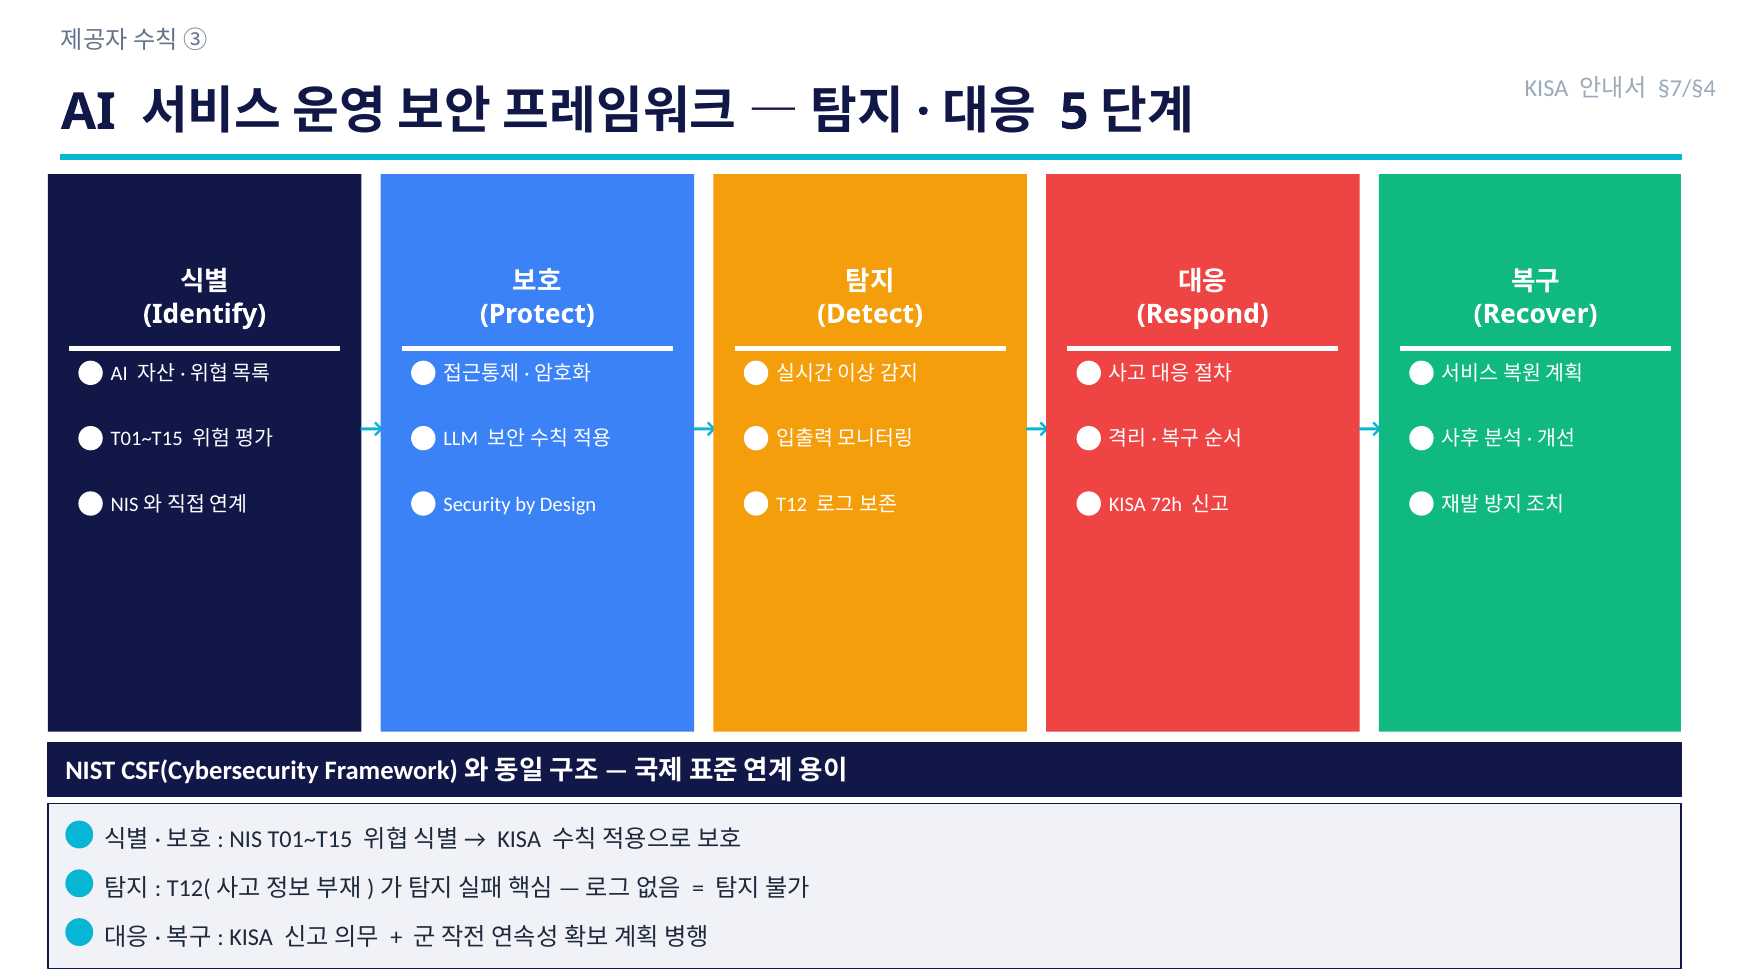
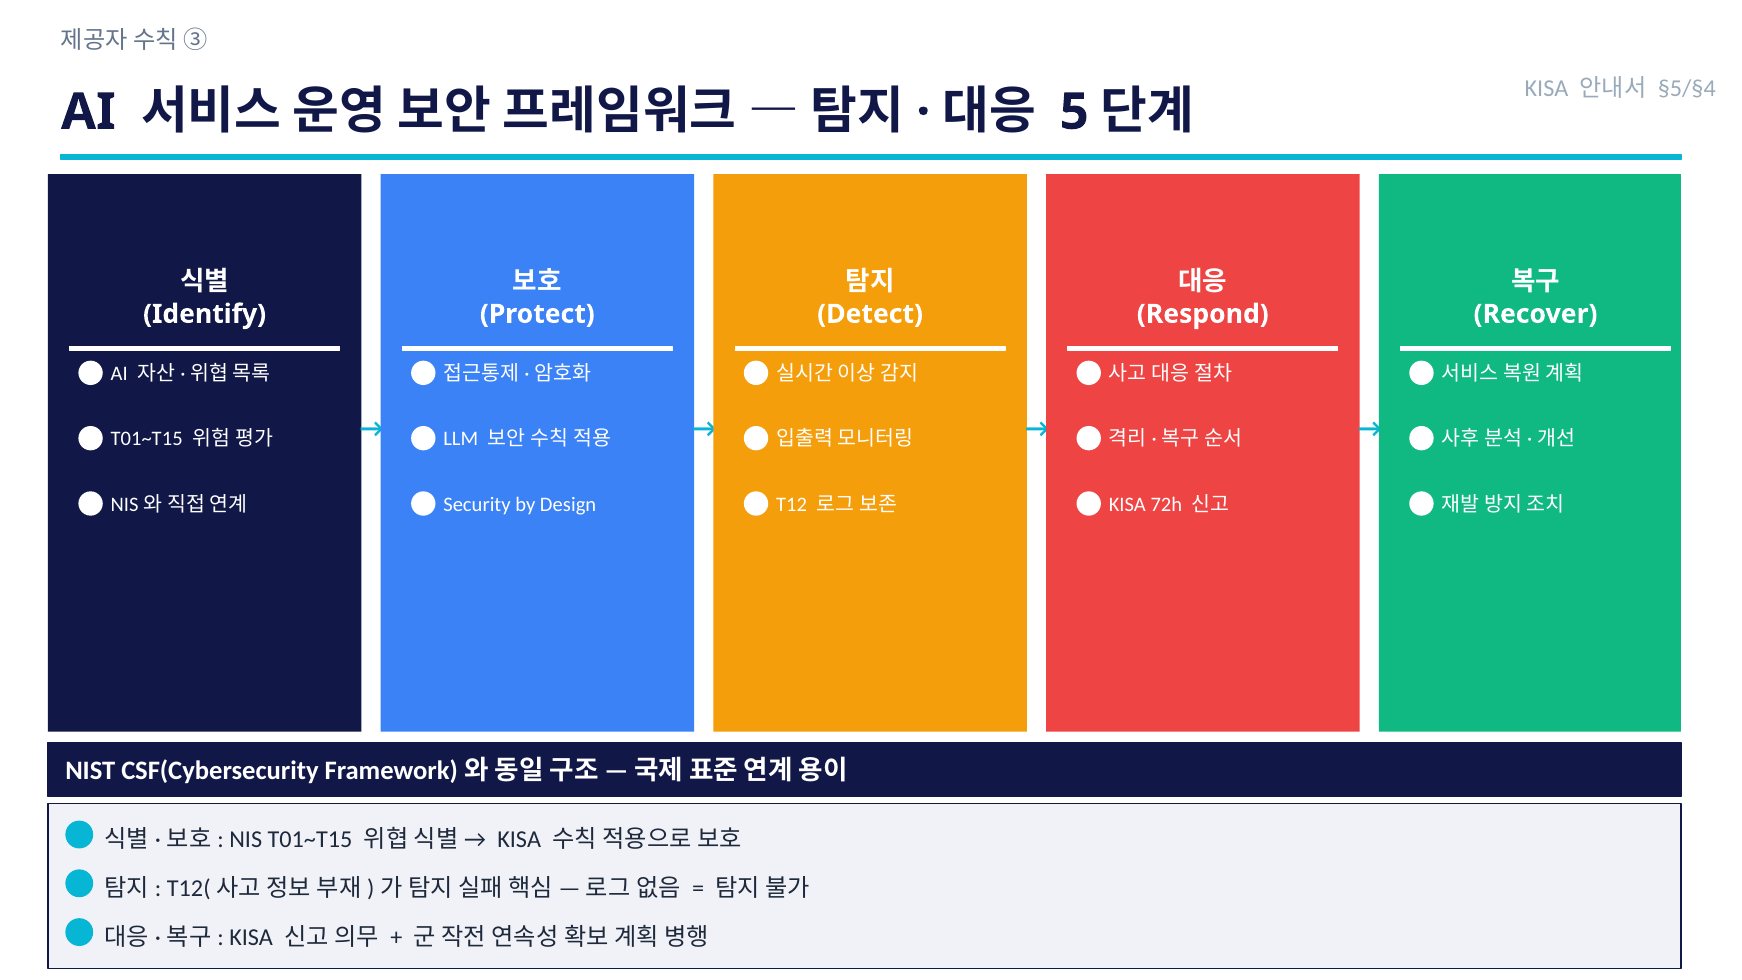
§7/§4: §7/§4 -> §5/§4 (1687, 88)
